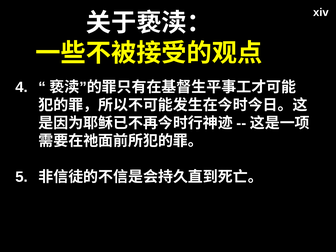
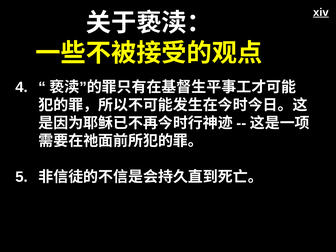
xiv underline: none -> present (321, 12)
